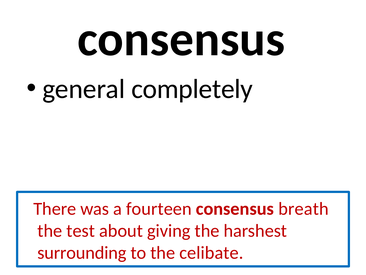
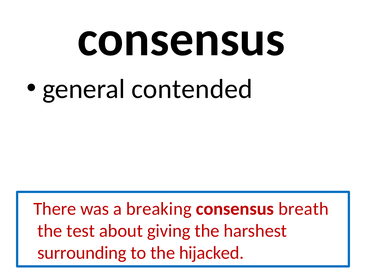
completely: completely -> contended (192, 89)
fourteen: fourteen -> breaking (159, 209)
celibate: celibate -> hijacked (211, 252)
